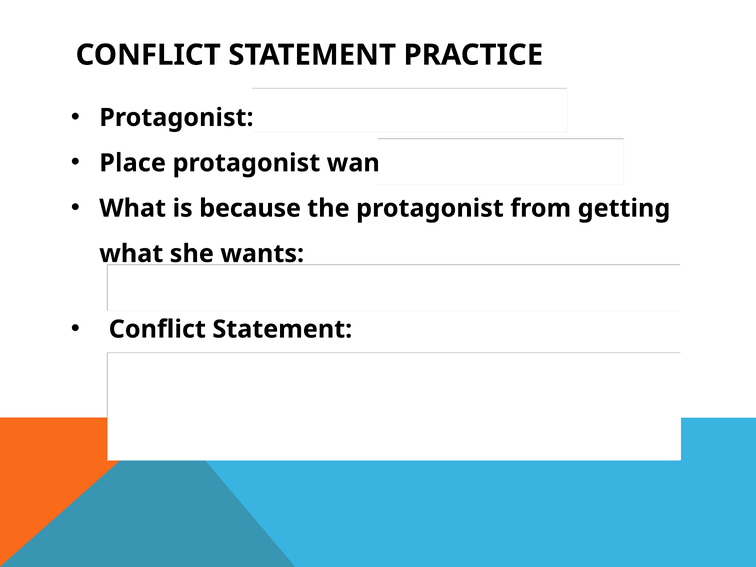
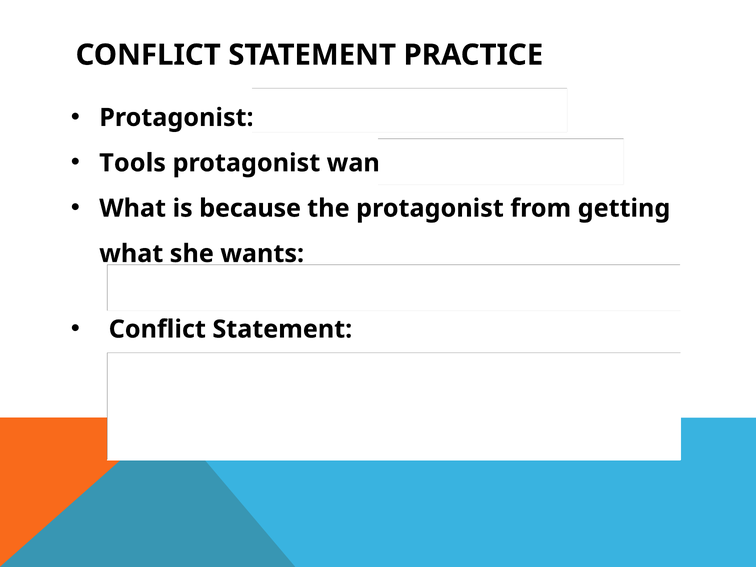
Place: Place -> Tools (133, 163)
